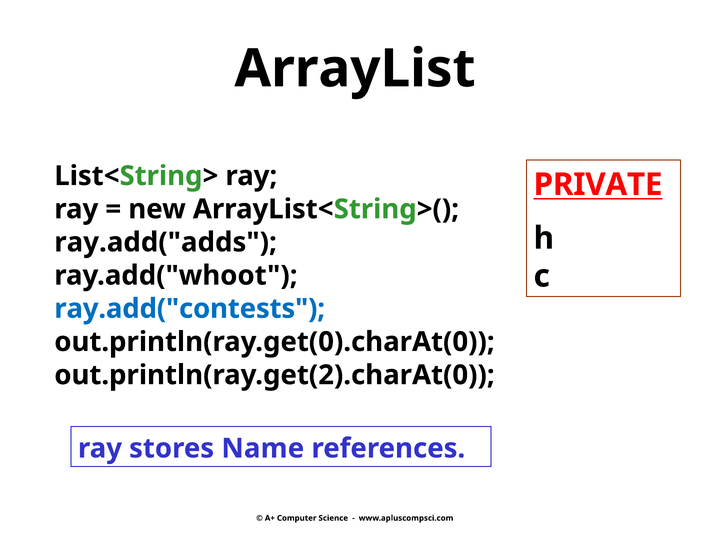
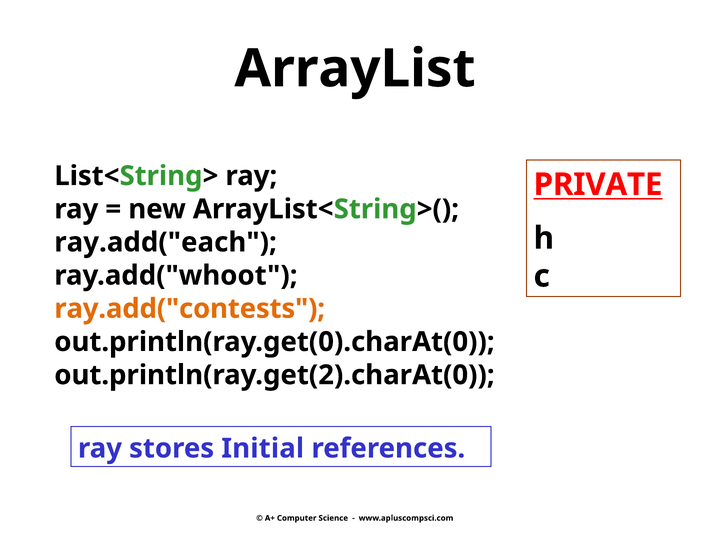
ray.add("adds: ray.add("adds -> ray.add("each (166, 242)
ray.add("contests colour: blue -> orange (190, 308)
Name: Name -> Initial (263, 448)
